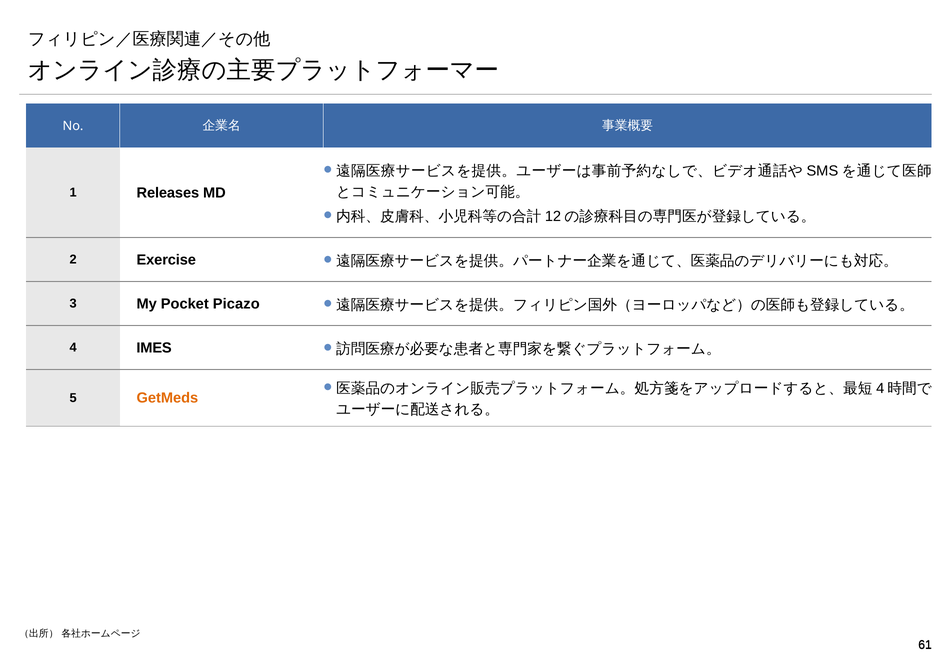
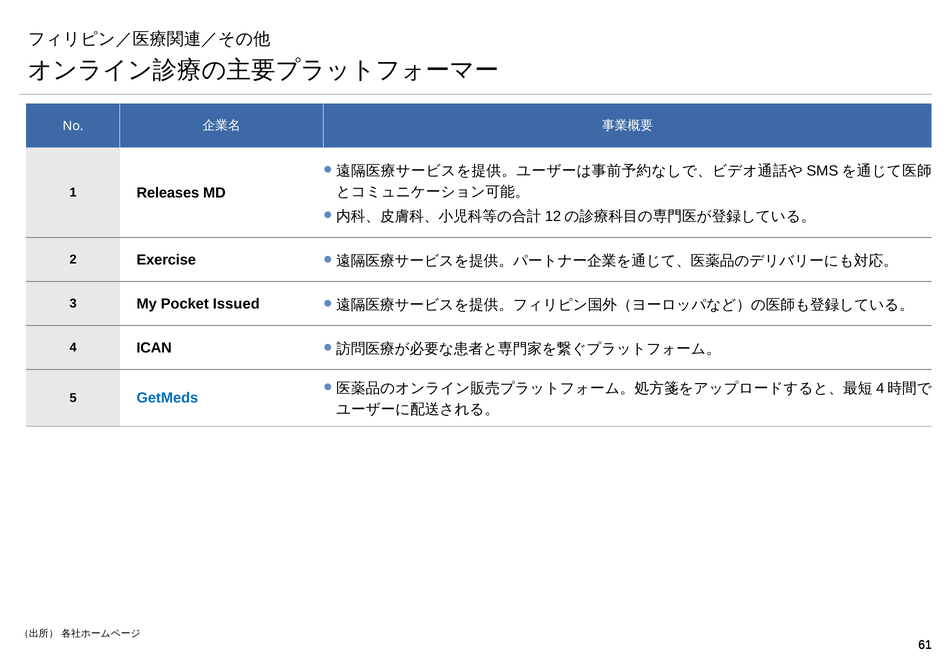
Picazo: Picazo -> Issued (236, 304)
IMES: IMES -> ICAN (154, 348)
GetMeds colour: orange -> blue (167, 398)
